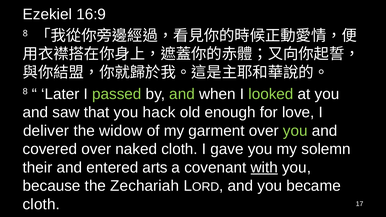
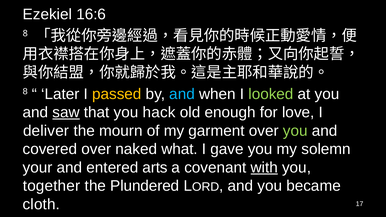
16:9: 16:9 -> 16:6 (91, 14)
passed colour: light green -> yellow (117, 94)
and colour: light green -> light blue (182, 94)
saw underline: none -> present (66, 112)
widow: widow -> mourn (121, 131)
naked cloth: cloth -> what (180, 149)
their: their -> your (38, 168)
because: because -> together (52, 186)
Zechariah: Zechariah -> Plundered (145, 186)
